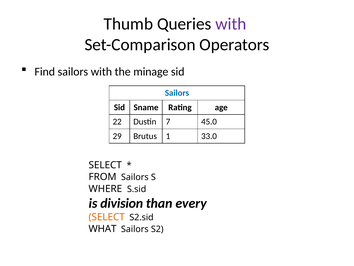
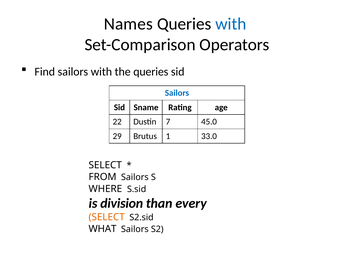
Thumb: Thumb -> Names (128, 24)
with colour: purple -> blue (231, 24)
the minage: minage -> queries (151, 72)
